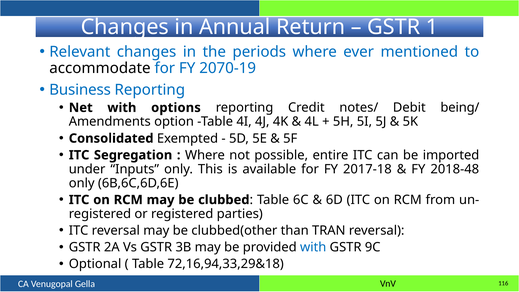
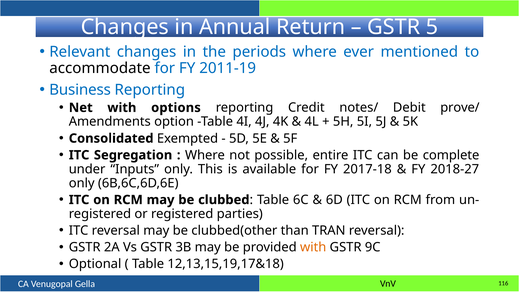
1: 1 -> 5 (432, 27)
2070-19: 2070-19 -> 2011-19 (228, 68)
being/: being/ -> prove/ (460, 108)
imported: imported -> complete (451, 155)
2018-48: 2018-48 -> 2018-27 (455, 169)
with colour: blue -> orange (313, 247)
72,16,94,33,29&18: 72,16,94,33,29&18 -> 12,13,15,19,17&18 (226, 264)
